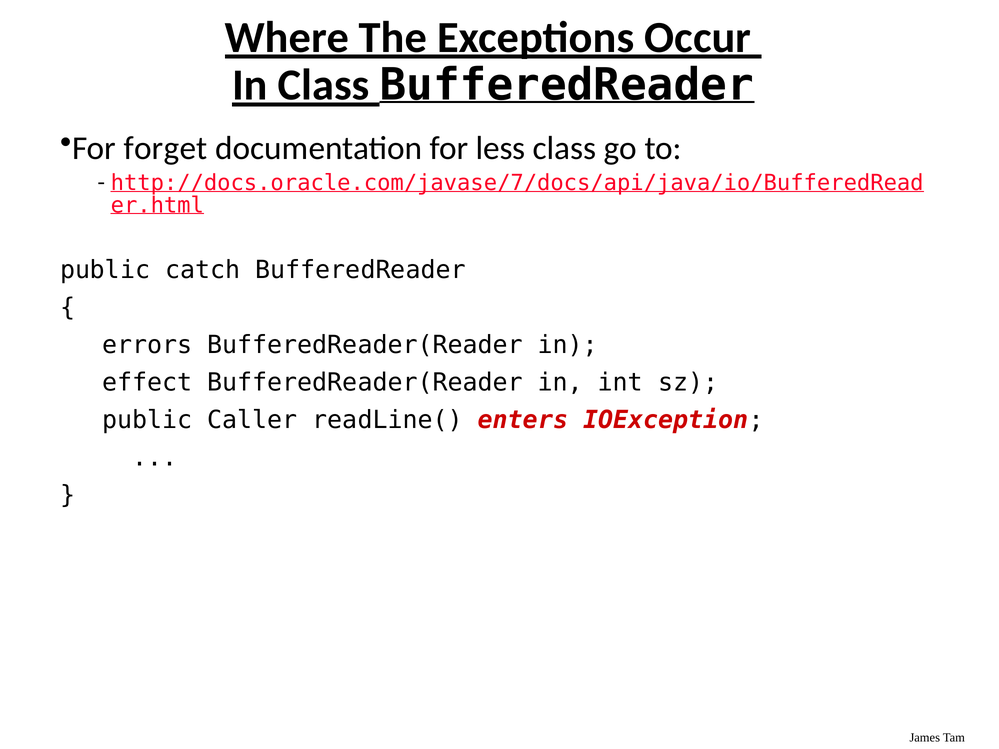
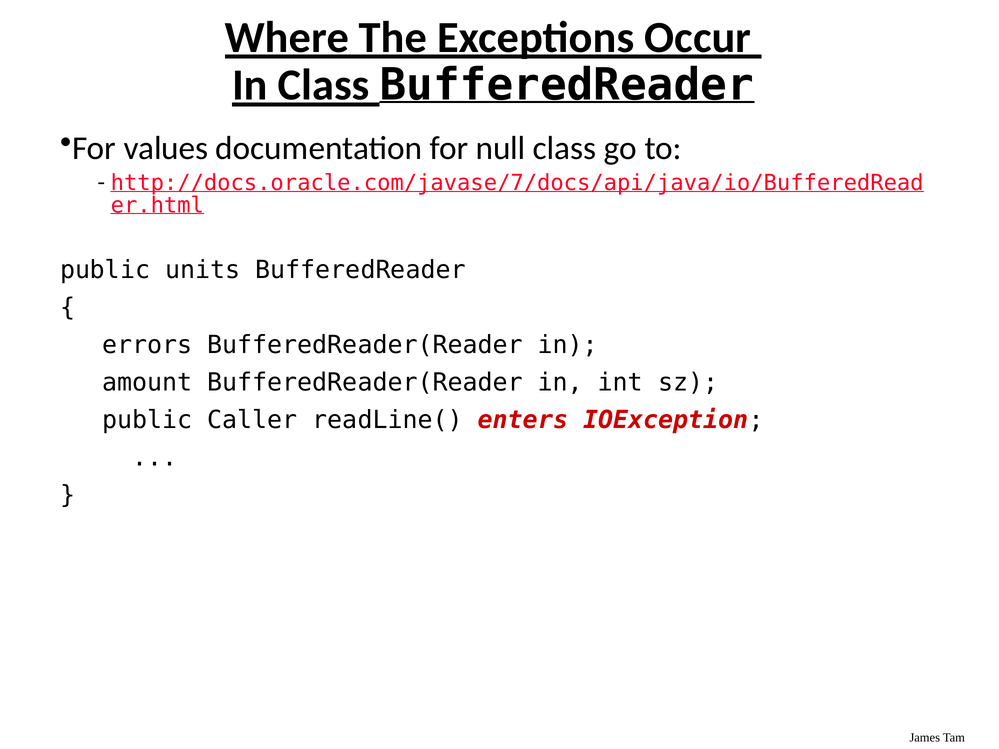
forget: forget -> values (166, 148)
less: less -> null (501, 148)
catch: catch -> units (203, 270)
effect: effect -> amount (147, 383)
